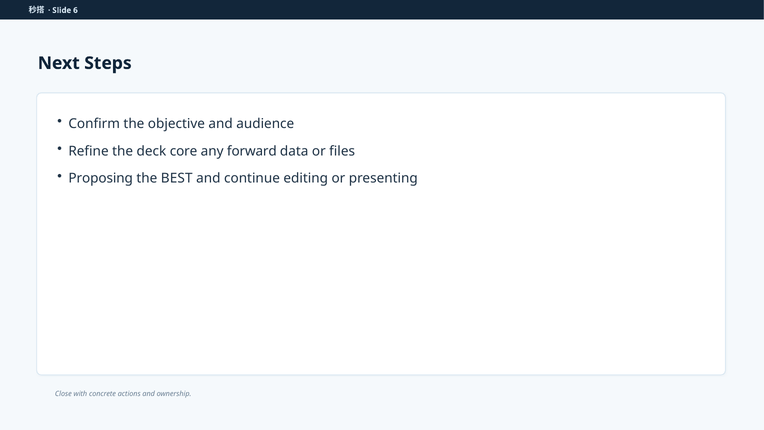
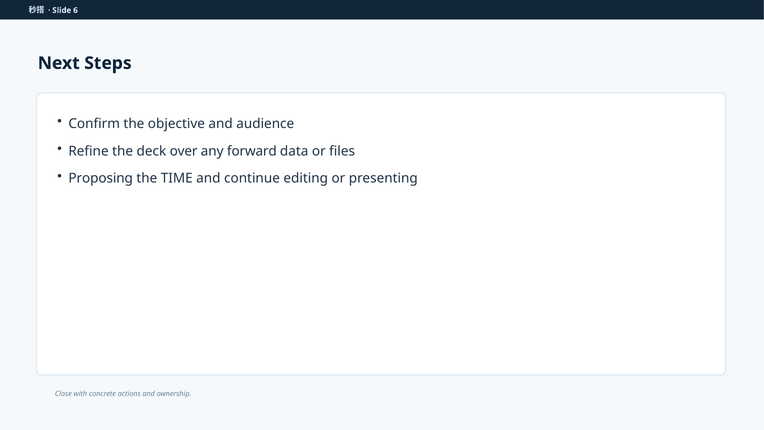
core: core -> over (184, 151)
BEST: BEST -> TIME (177, 178)
